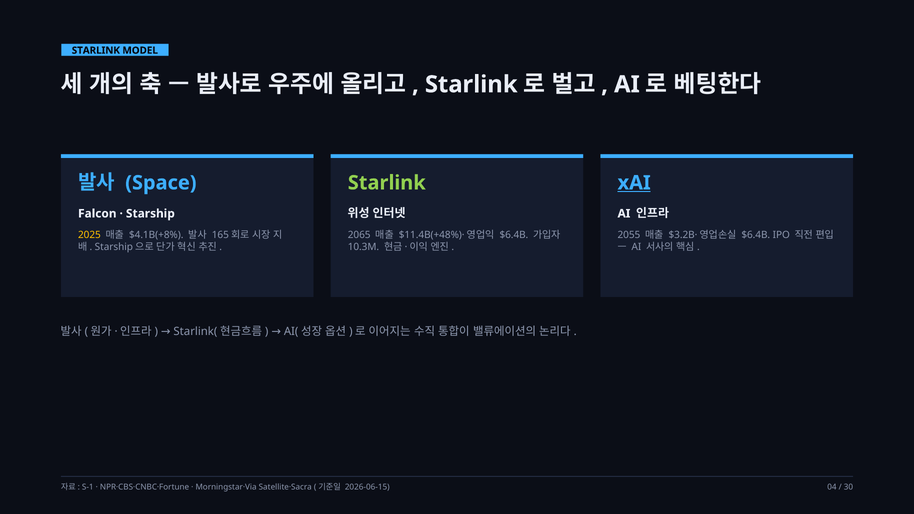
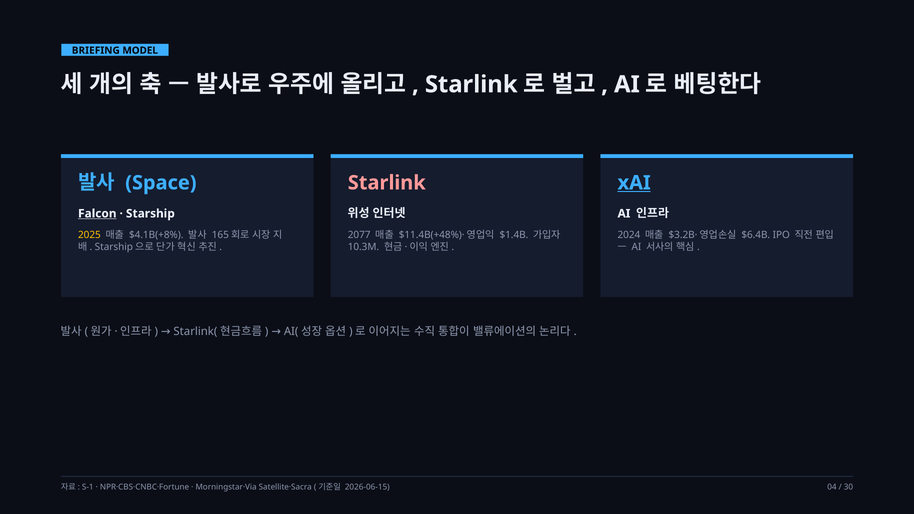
STARLINK: STARLINK -> BRIEFING (96, 50)
Starlink colour: light green -> pink (387, 183)
Falcon underline: none -> present (97, 214)
2065: 2065 -> 2077 (359, 235)
$6.4B: $6.4B -> $1.4B (514, 235)
2055: 2055 -> 2024 (629, 235)
